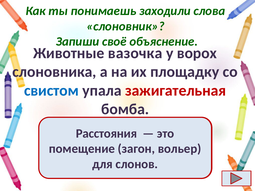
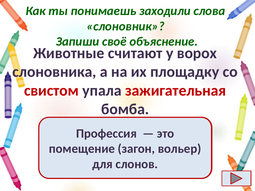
вазочка: вазочка -> считают (135, 53)
свистом colour: blue -> red (51, 91)
Расстояния: Расстояния -> Профессия (106, 134)
